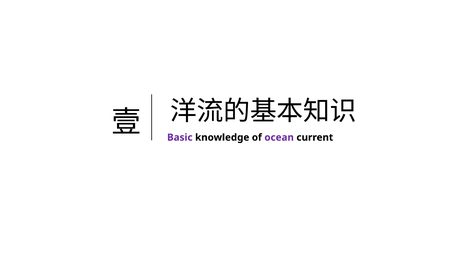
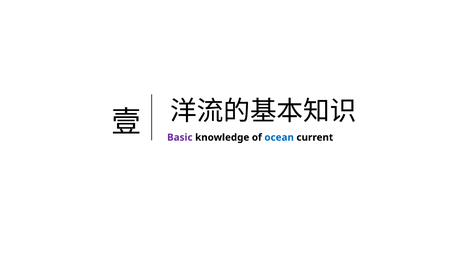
ocean colour: purple -> blue (279, 137)
